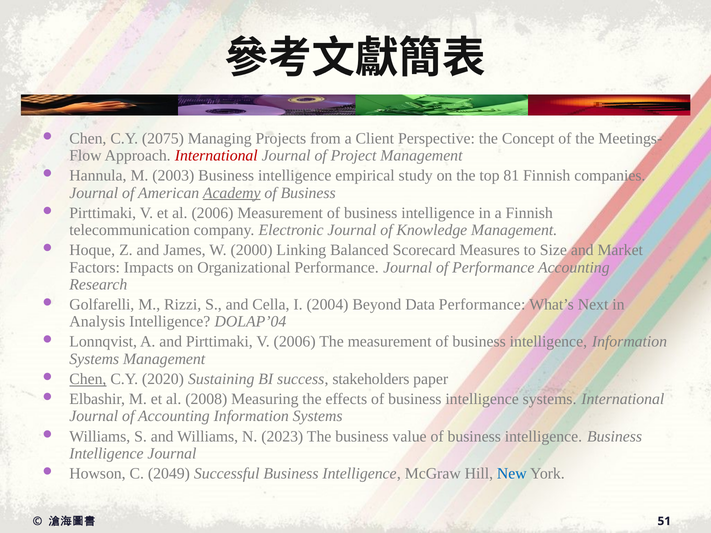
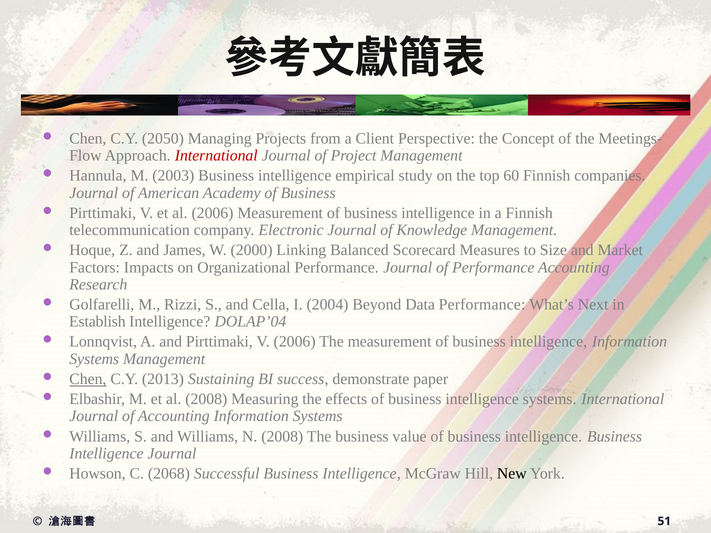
2075: 2075 -> 2050 (163, 139)
81: 81 -> 60 (511, 176)
Academy underline: present -> none (232, 193)
Analysis: Analysis -> Establish (97, 322)
2020: 2020 -> 2013 (163, 379)
stakeholders: stakeholders -> demonstrate (371, 379)
N 2023: 2023 -> 2008 (282, 437)
2049: 2049 -> 2068 (169, 474)
New colour: blue -> black (512, 474)
